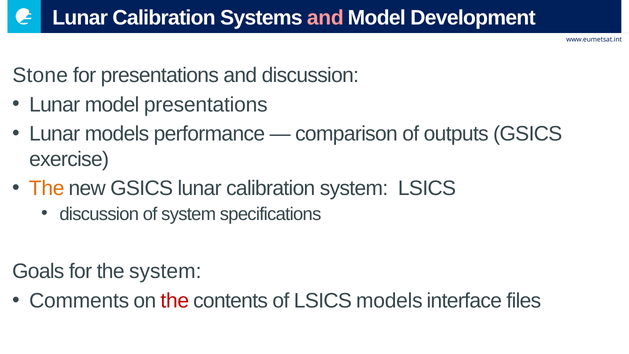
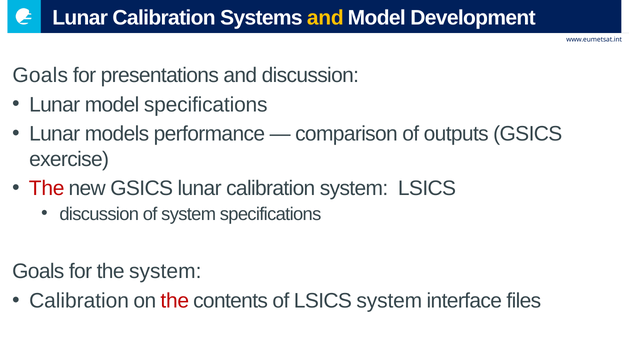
and colour: pink -> yellow (325, 18)
Stone: Stone -> Goals (40, 75)
model presentations: presentations -> specifications (206, 105)
The colour: orange -> red (47, 188)
Comments: Comments -> Calibration (79, 301)
LSICS models: models -> system (389, 301)
